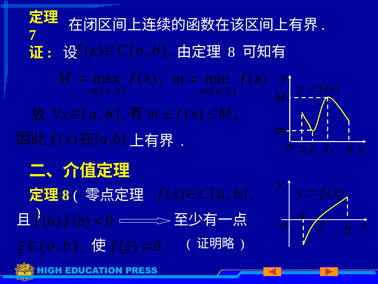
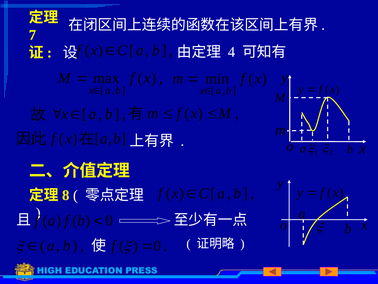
8: 8 -> 4 (231, 52)
